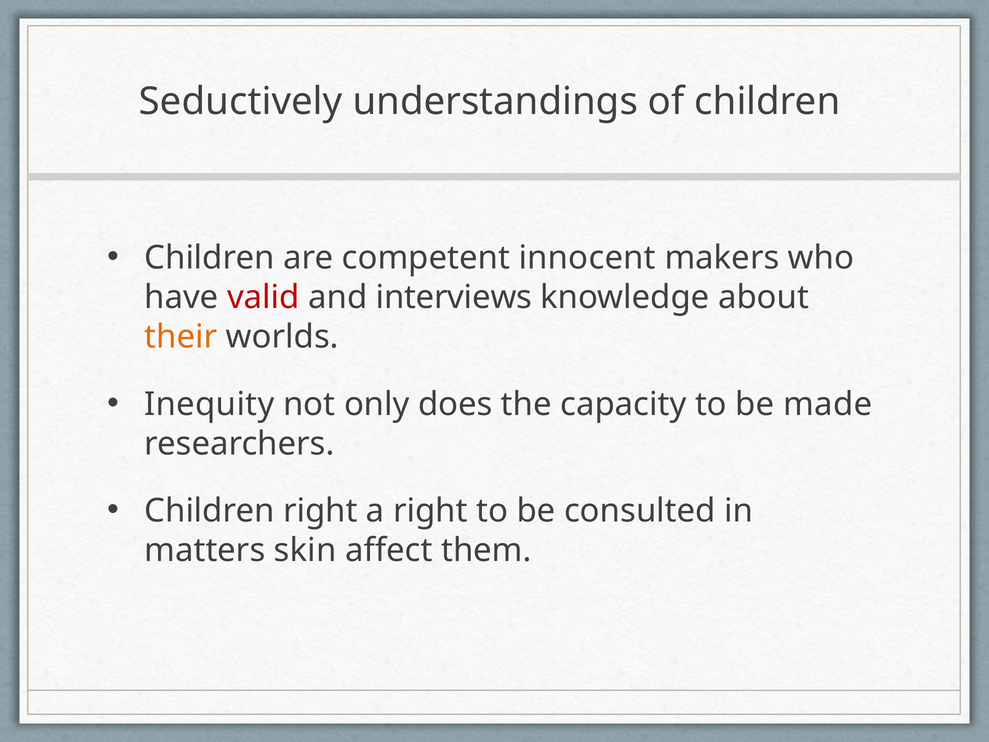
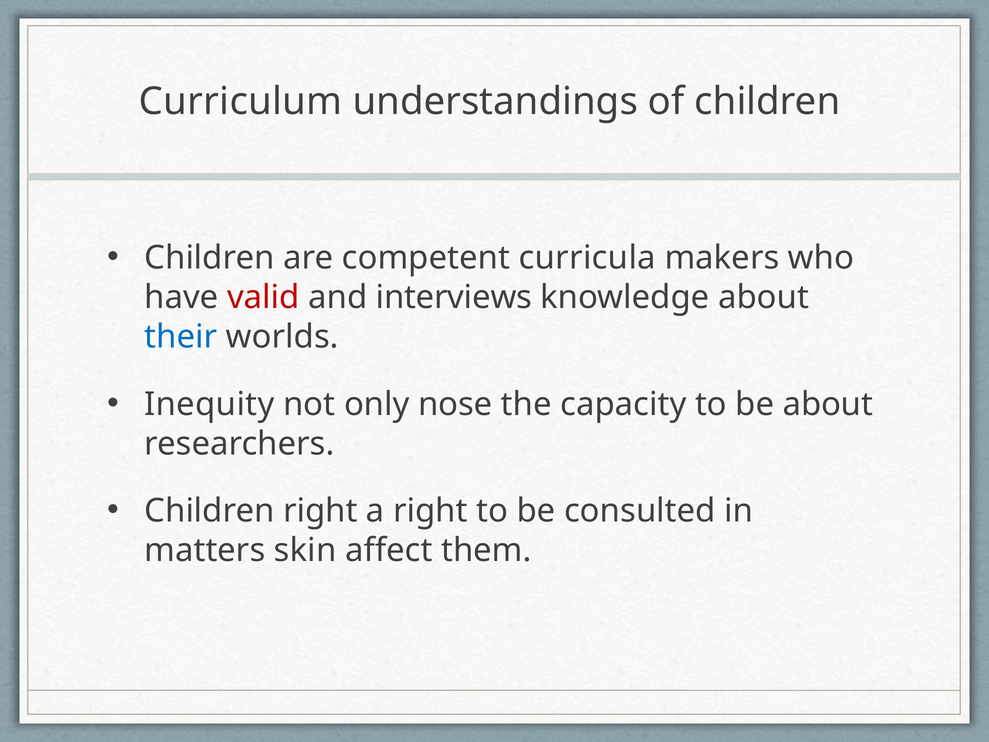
Seductively: Seductively -> Curriculum (240, 102)
innocent: innocent -> curricula (587, 258)
their colour: orange -> blue (181, 337)
does: does -> nose (455, 404)
be made: made -> about (828, 404)
